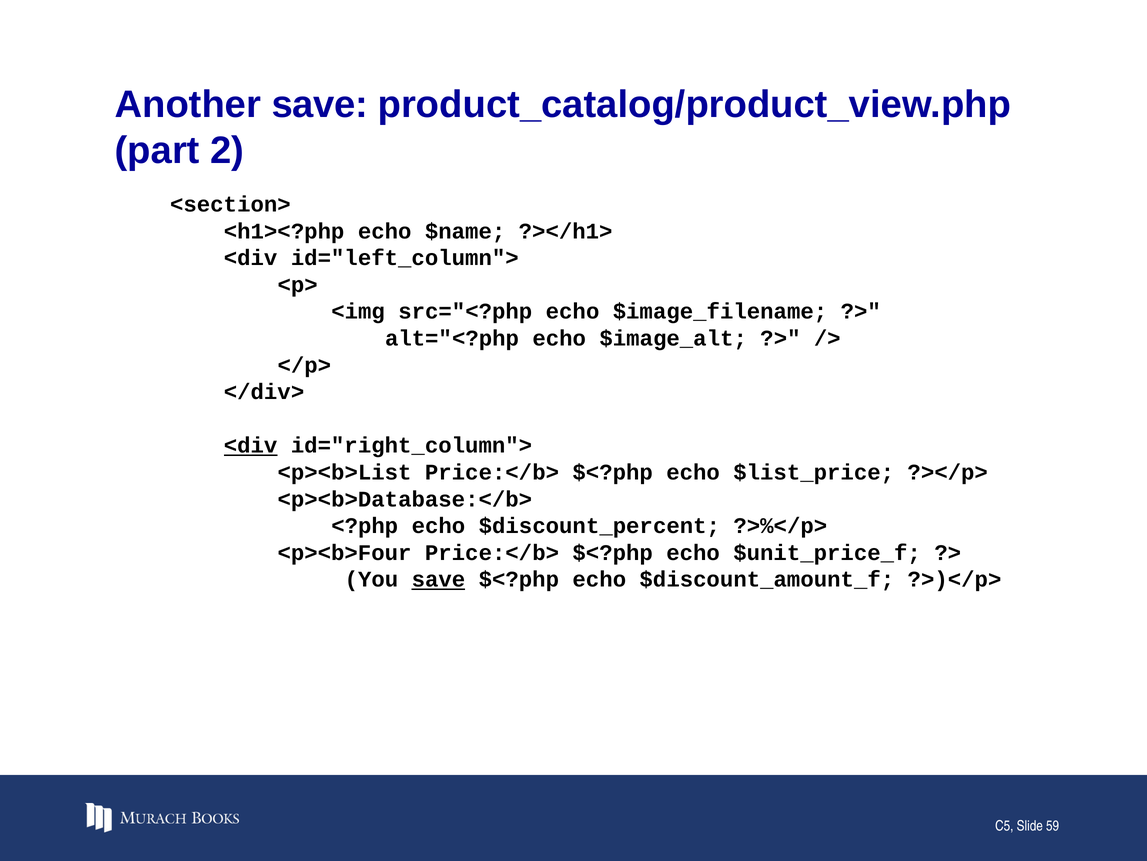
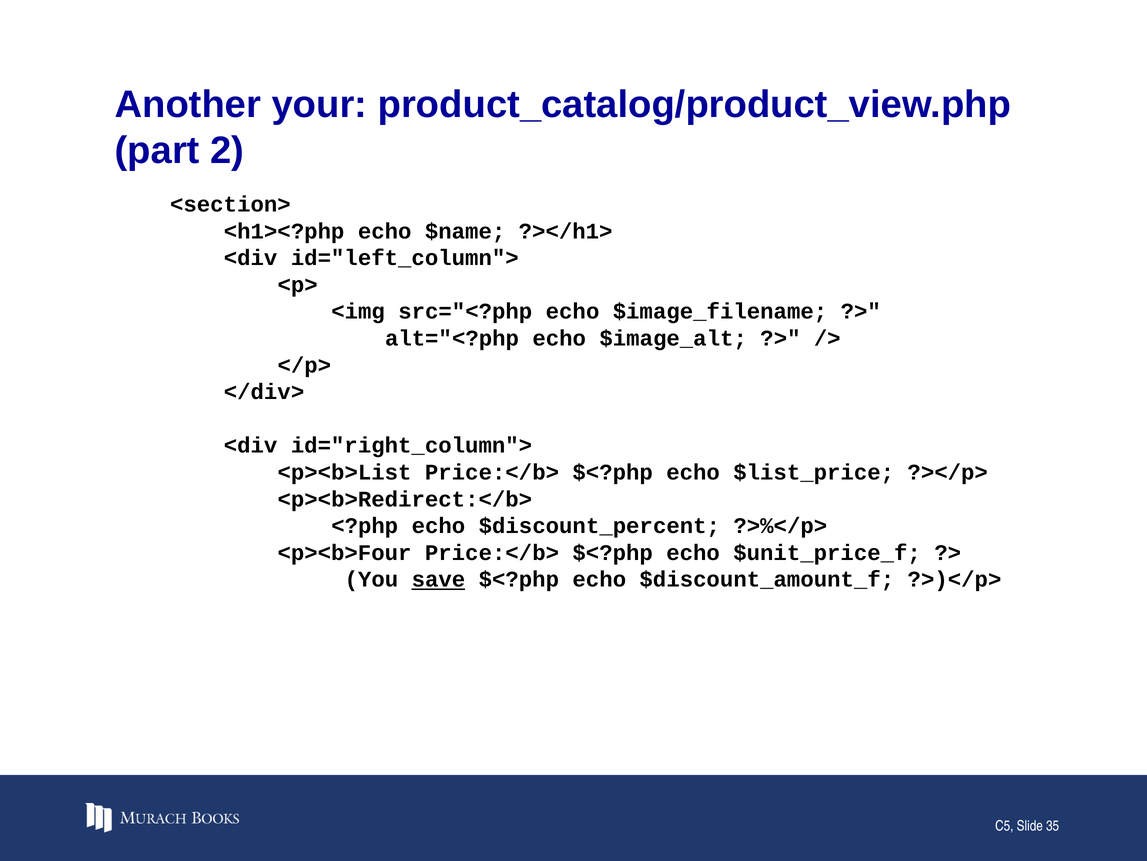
Another save: save -> your (319, 105)
<div underline: present -> none (251, 445)
<p><b>Database:</b>: <p><b>Database:</b> -> <p><b>Redirect:</b> (405, 499)
59: 59 -> 35 (1053, 825)
